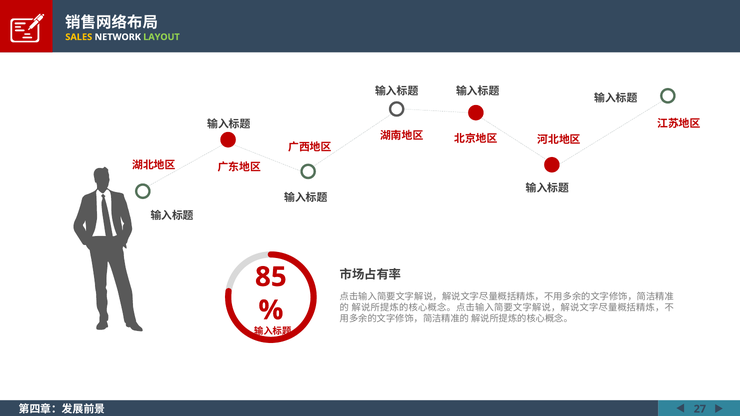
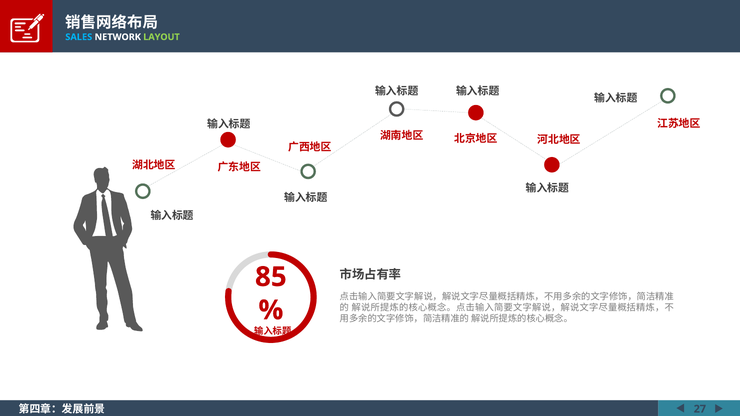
SALES colour: yellow -> light blue (79, 37)
